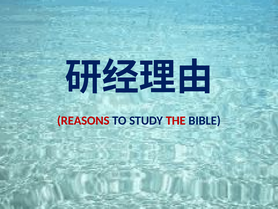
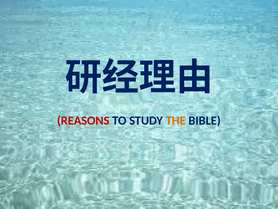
THE colour: red -> orange (176, 120)
